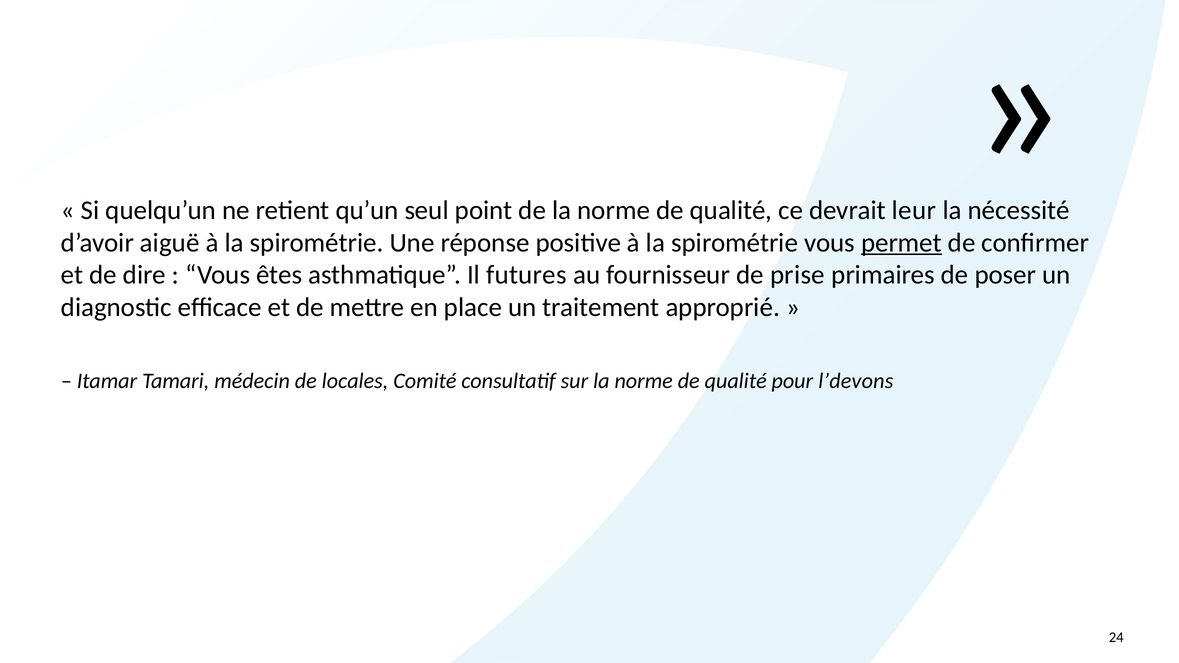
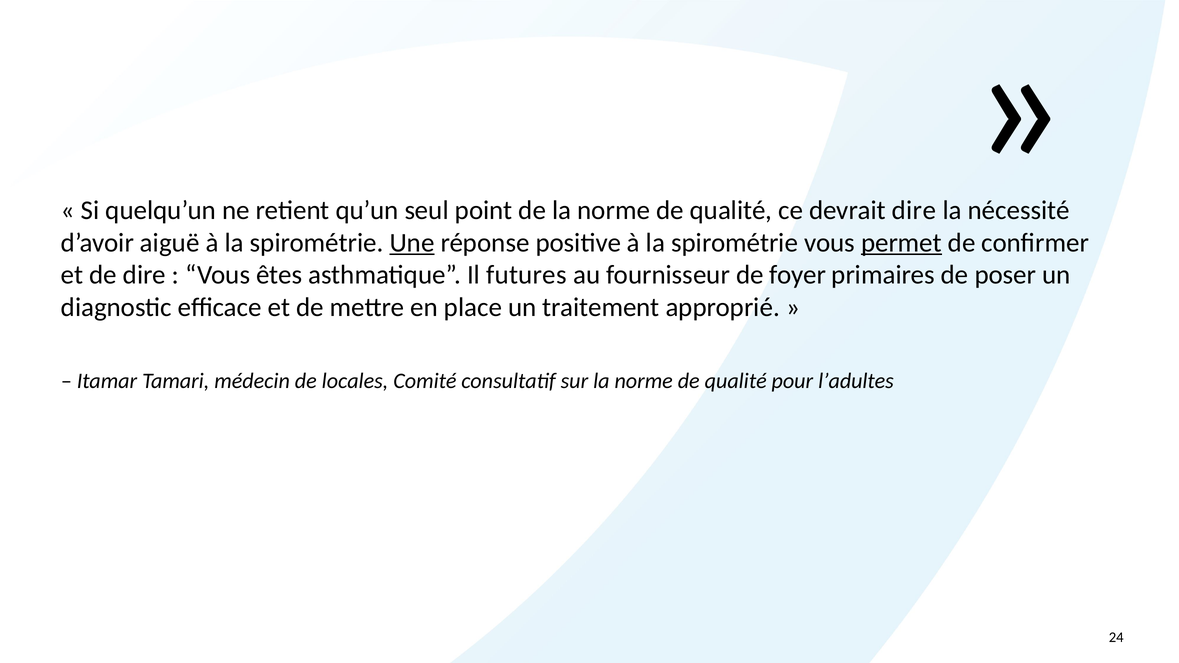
devrait leur: leur -> dire (914, 210)
Une underline: none -> present (412, 243)
prise: prise -> foyer (798, 275)
l’devons: l’devons -> l’adultes (856, 381)
